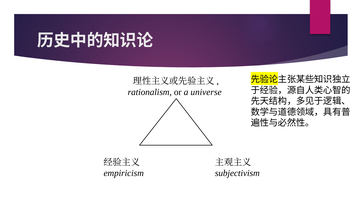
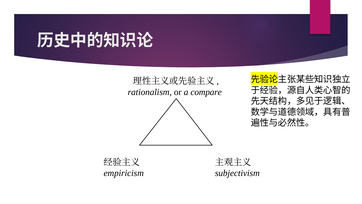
universe: universe -> compare (206, 92)
